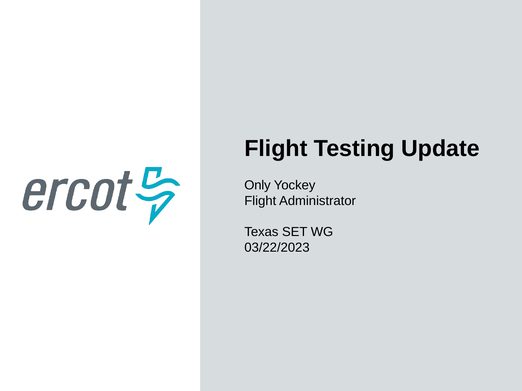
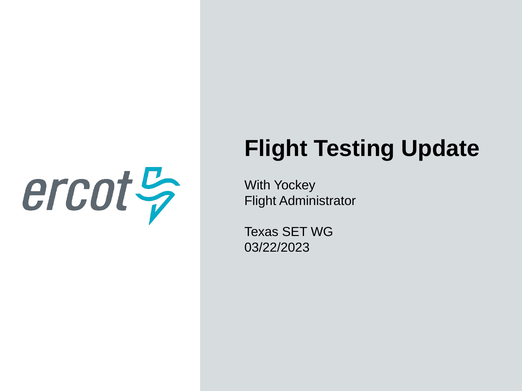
Only: Only -> With (257, 185)
